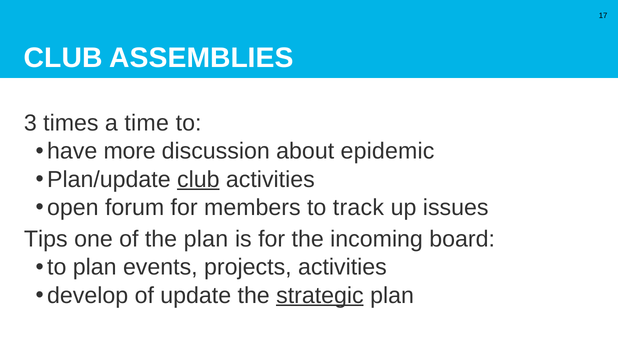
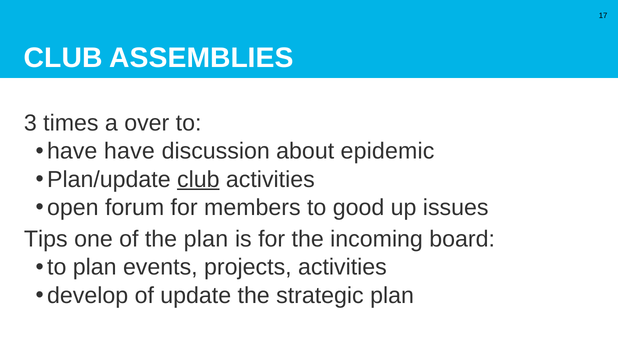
time: time -> over (147, 123)
have more: more -> have (129, 152)
track: track -> good (359, 208)
strategic underline: present -> none (320, 296)
